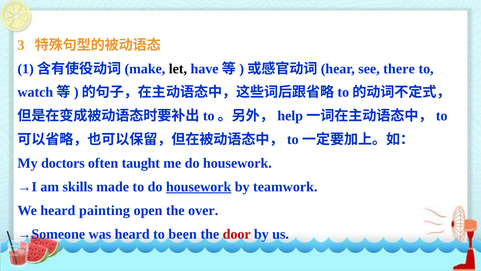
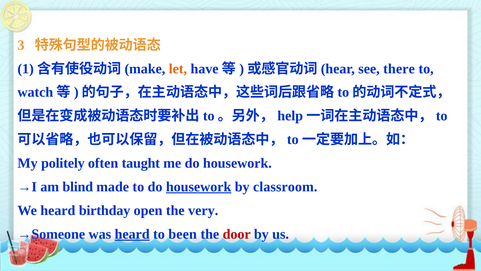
let colour: black -> orange (178, 69)
doctors: doctors -> politely (63, 163)
skills: skills -> blind (78, 187)
teamwork: teamwork -> classroom (285, 187)
painting: painting -> birthday (105, 210)
over: over -> very (203, 210)
heard underline: none -> present (132, 234)
